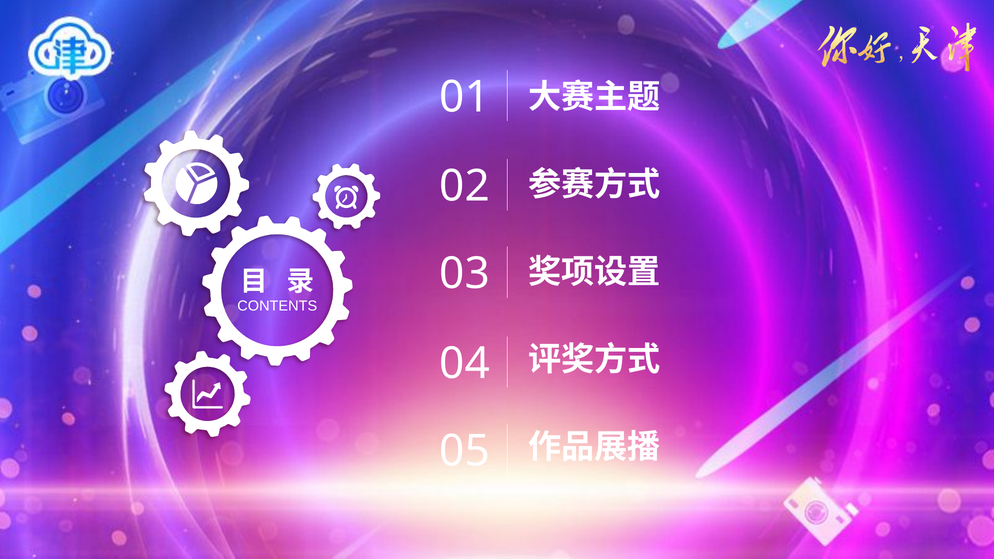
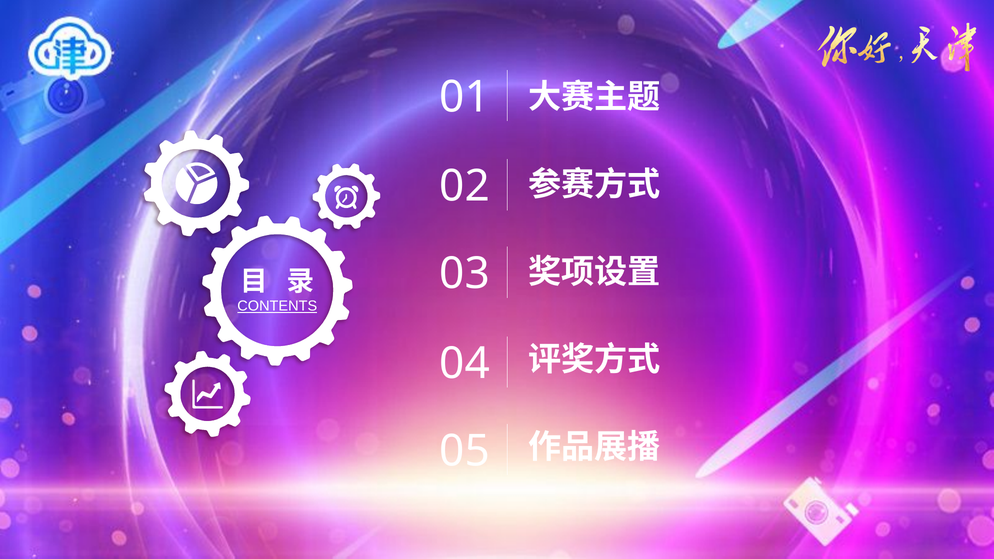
CONTENTS underline: none -> present (277, 306)
